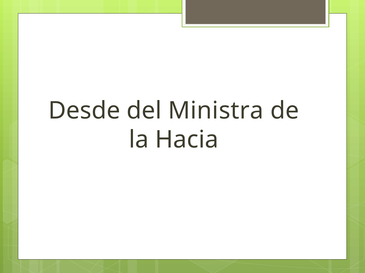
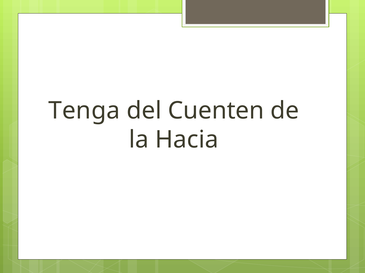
Desde: Desde -> Tenga (84, 111)
Ministra: Ministra -> Cuenten (216, 111)
